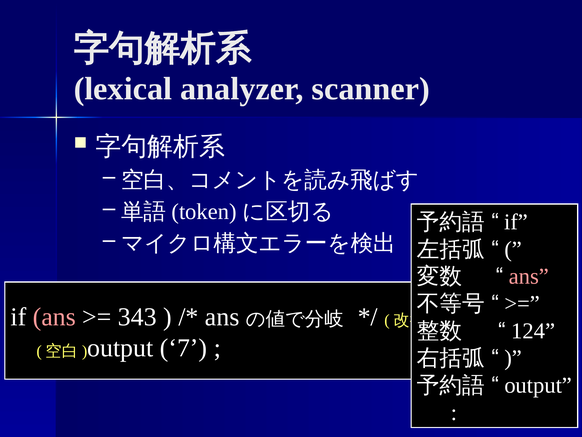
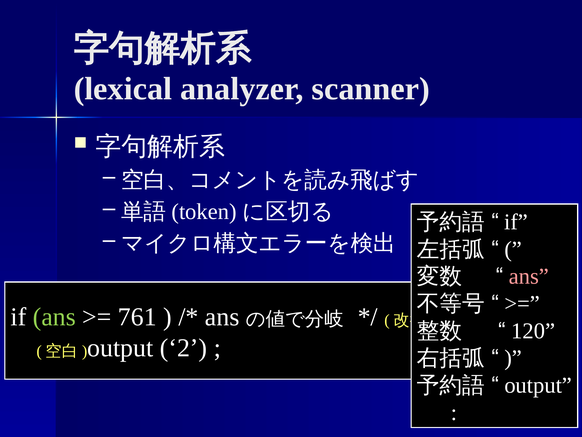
ans colour: pink -> light green (54, 316)
343: 343 -> 761 (137, 316)
124: 124 -> 120 (533, 331)
7: 7 -> 2 (184, 348)
